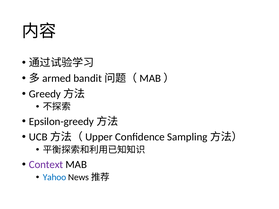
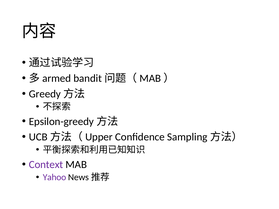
Yahoo colour: blue -> purple (54, 178)
